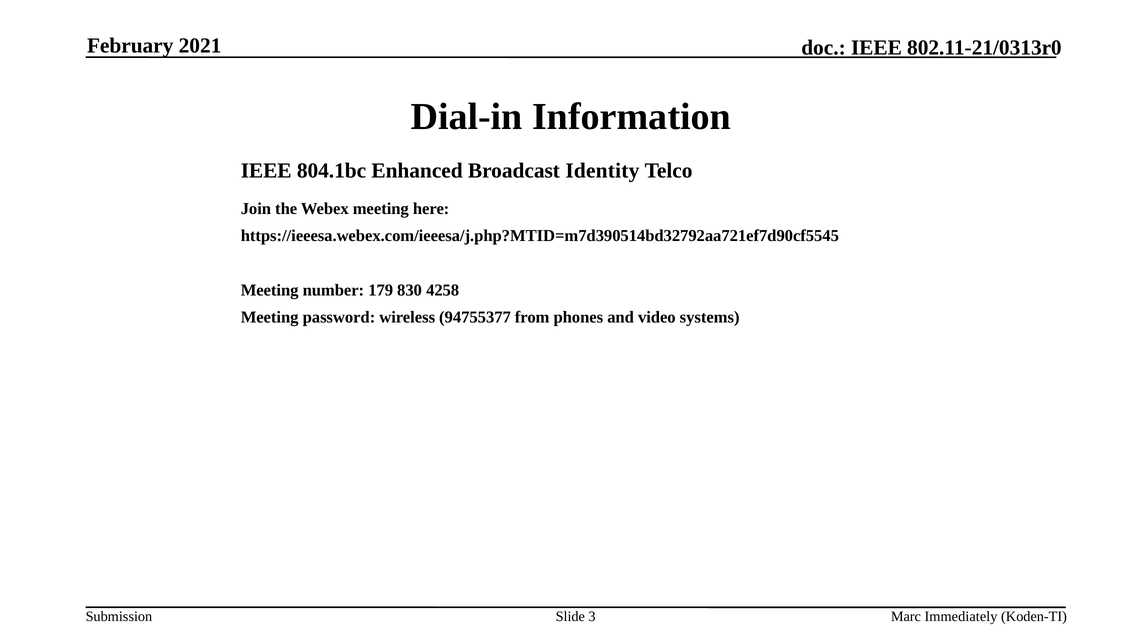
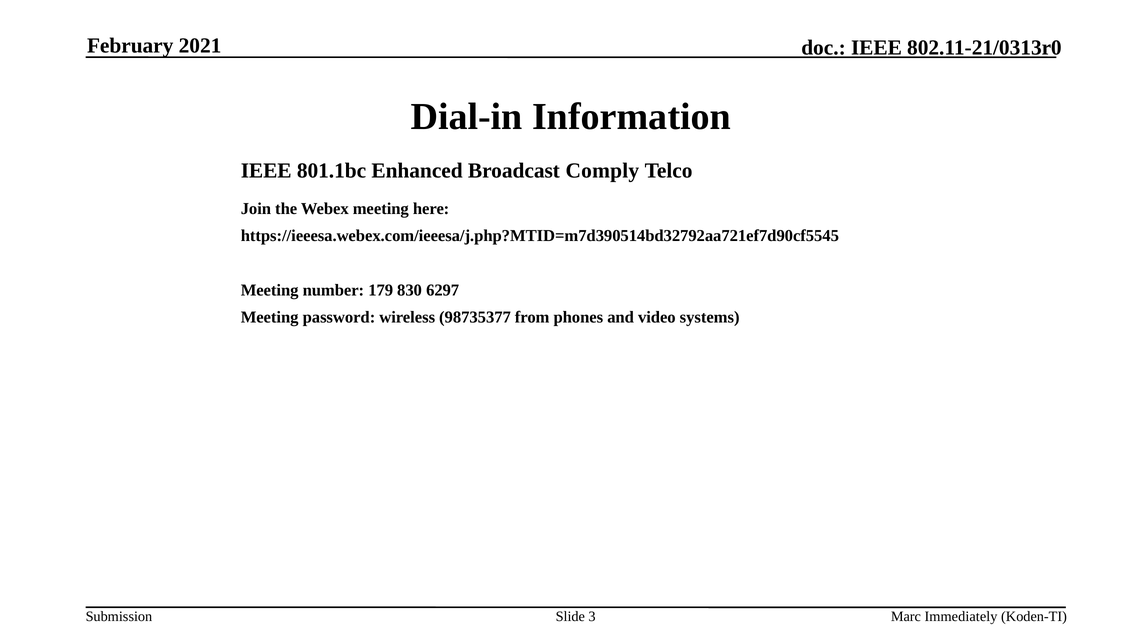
804.1bc: 804.1bc -> 801.1bc (332, 170)
Identity: Identity -> Comply (602, 170)
4258: 4258 -> 6297 (443, 290)
94755377: 94755377 -> 98735377 (475, 317)
